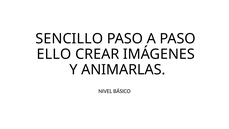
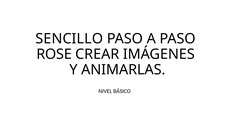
ELLO: ELLO -> ROSE (54, 54)
